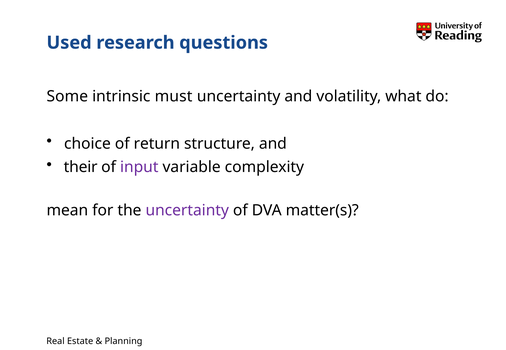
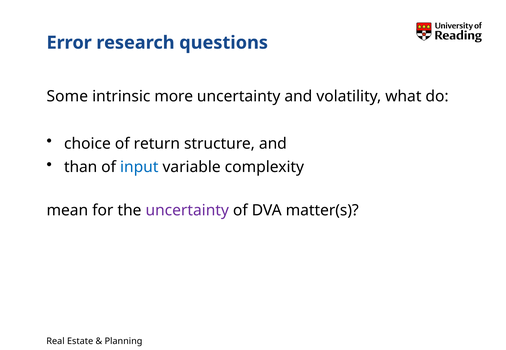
Used: Used -> Error (69, 43)
must: must -> more (174, 96)
their: their -> than (81, 167)
input colour: purple -> blue (139, 167)
